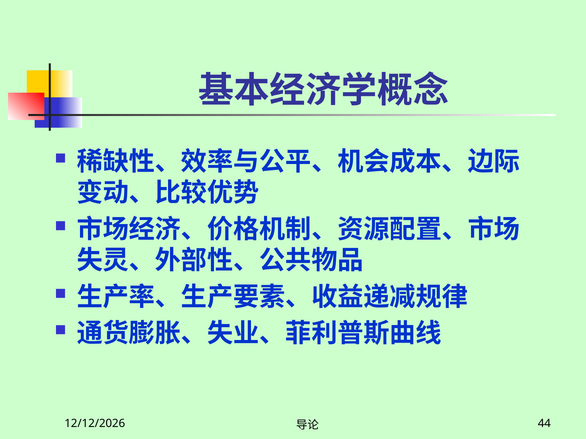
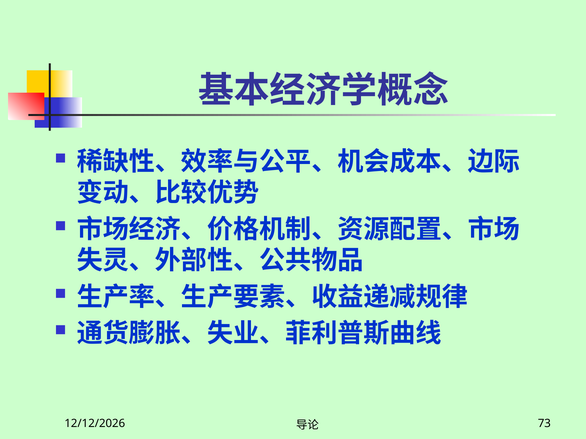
44: 44 -> 73 (544, 424)
